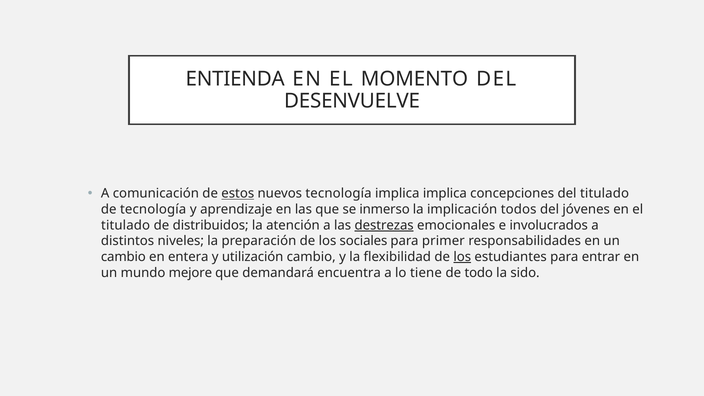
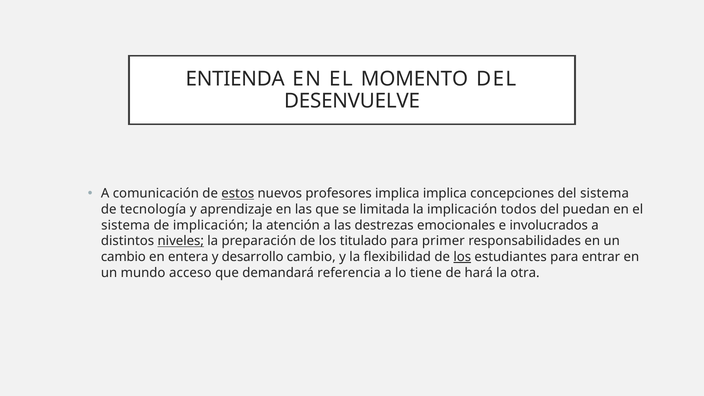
nuevos tecnología: tecnología -> profesores (339, 194)
del titulado: titulado -> sistema (605, 194)
inmerso: inmerso -> limitada (385, 209)
jóvenes: jóvenes -> puedan (586, 209)
titulado: titulado -> sistema (126, 225)
de distribuidos: distribuidos -> implicación (211, 225)
destrezas underline: present -> none (384, 225)
niveles underline: none -> present (181, 241)
sociales: sociales -> titulado (363, 241)
utilización: utilización -> desarrollo (253, 257)
mejore: mejore -> acceso (190, 273)
encuentra: encuentra -> referencia (349, 273)
todo: todo -> hará (479, 273)
sido: sido -> otra (525, 273)
